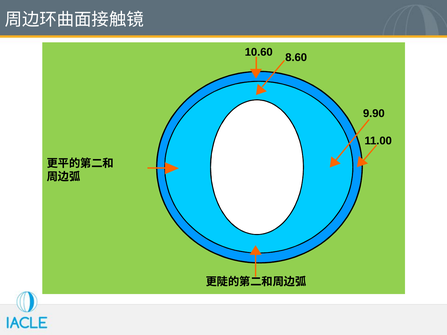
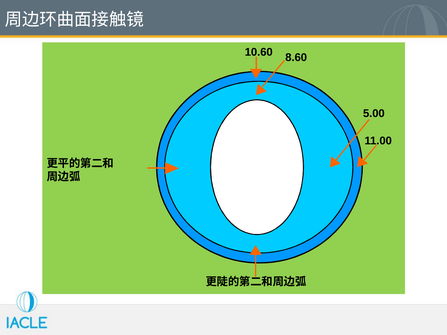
9.90: 9.90 -> 5.00 (374, 114)
